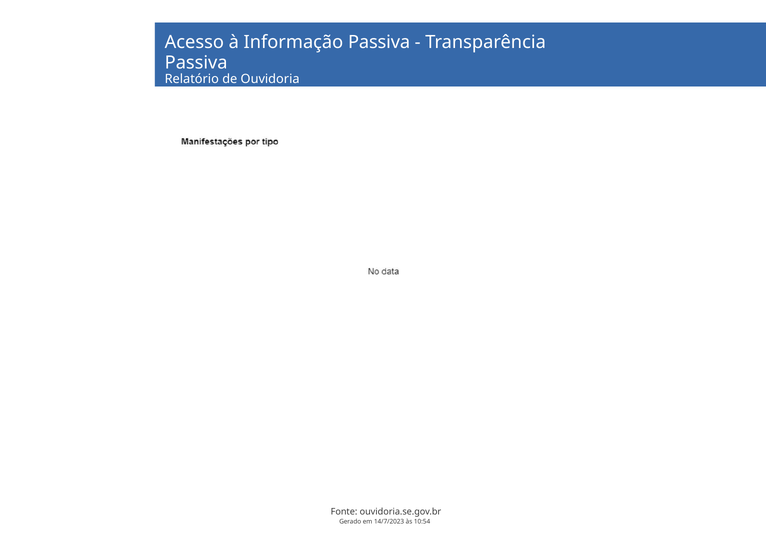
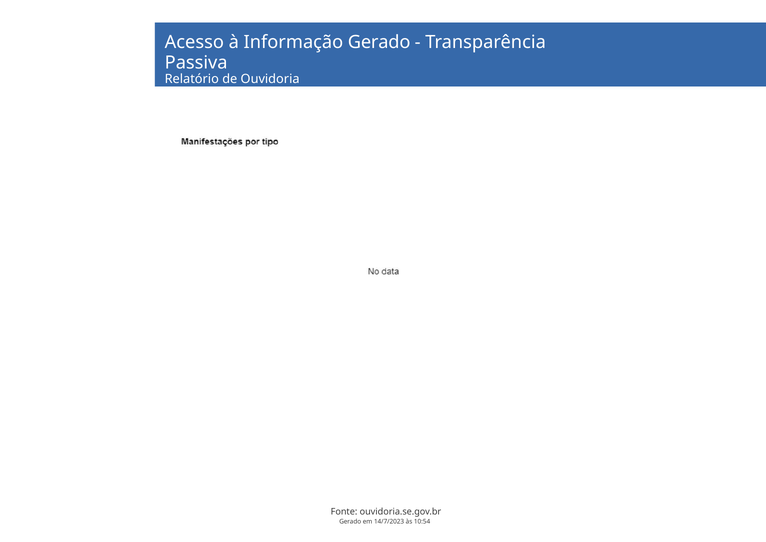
Informação Passiva: Passiva -> Gerado (379, 42)
